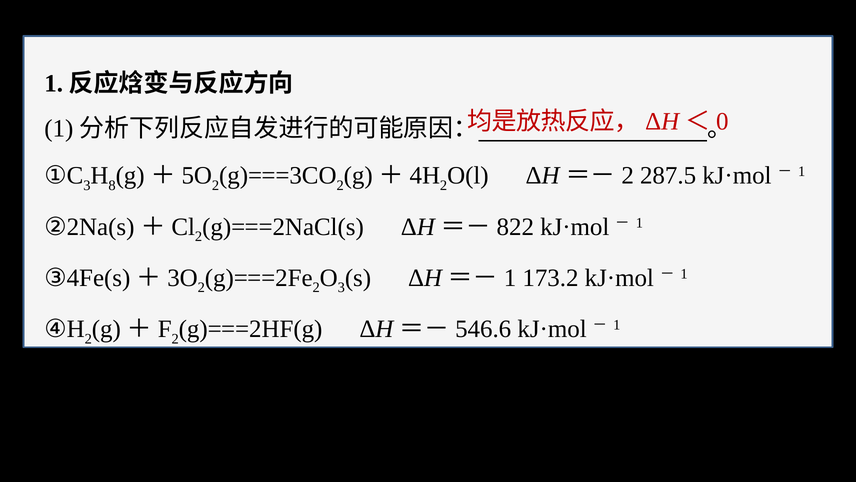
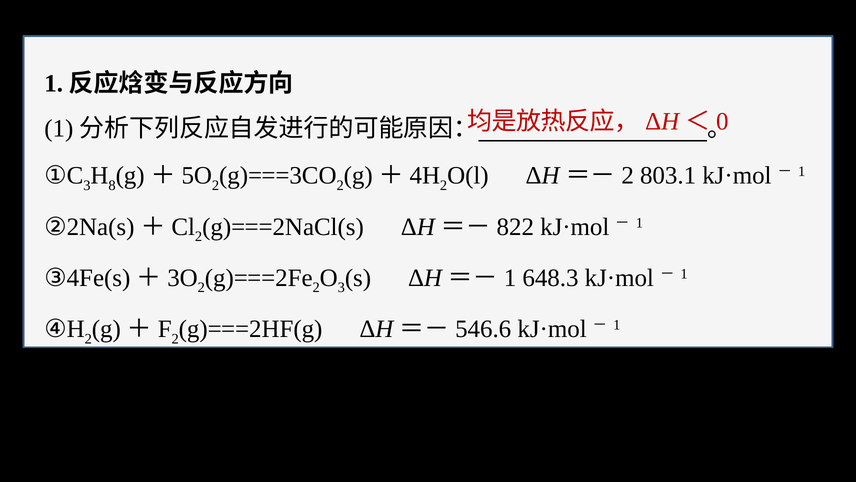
287.5: 287.5 -> 803.1 (668, 176)
173.2: 173.2 -> 648.3 (550, 278)
